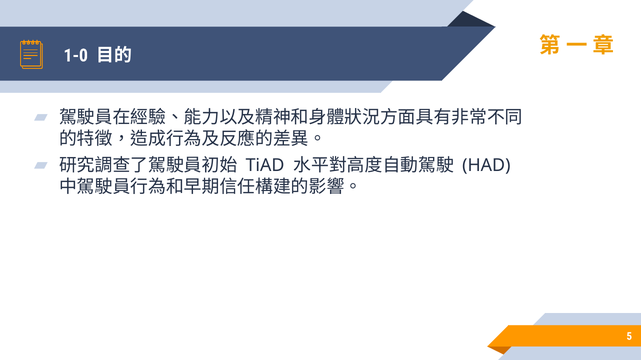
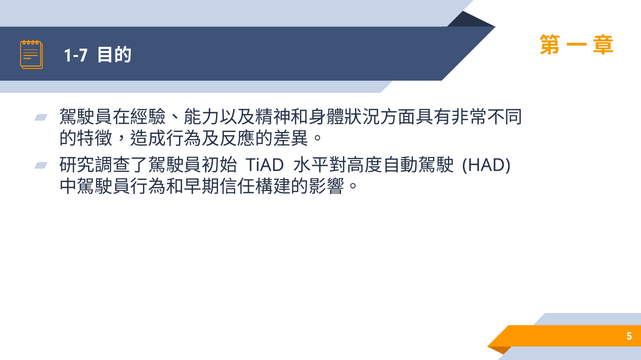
1-0: 1-0 -> 1-7 (76, 56)
